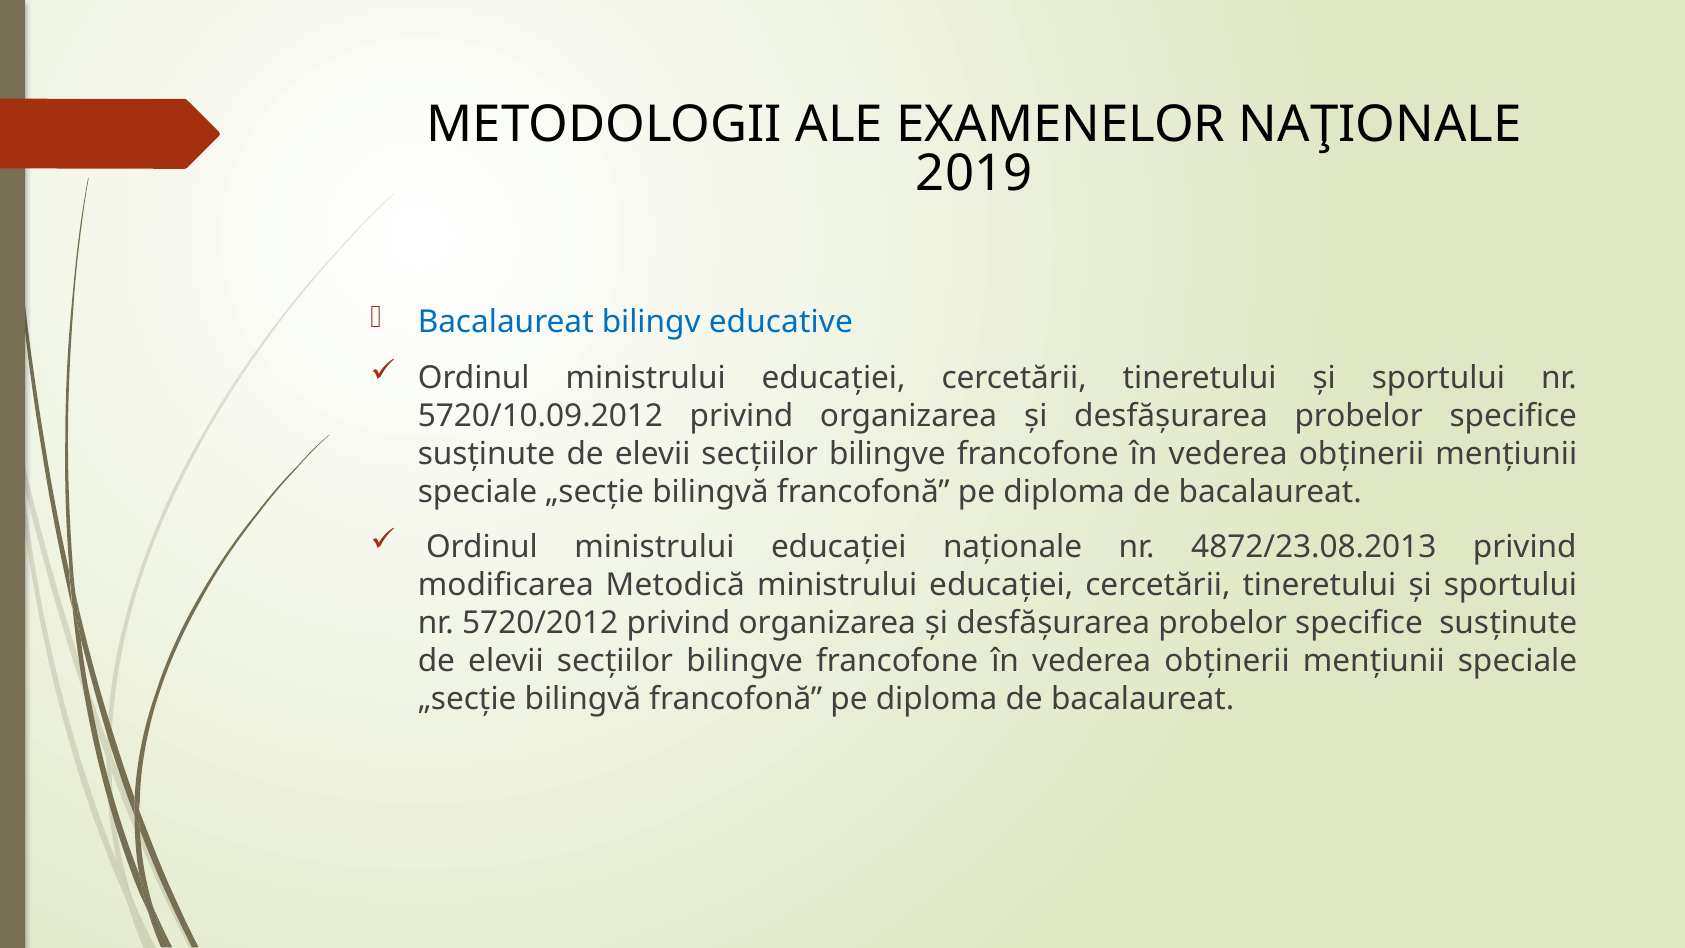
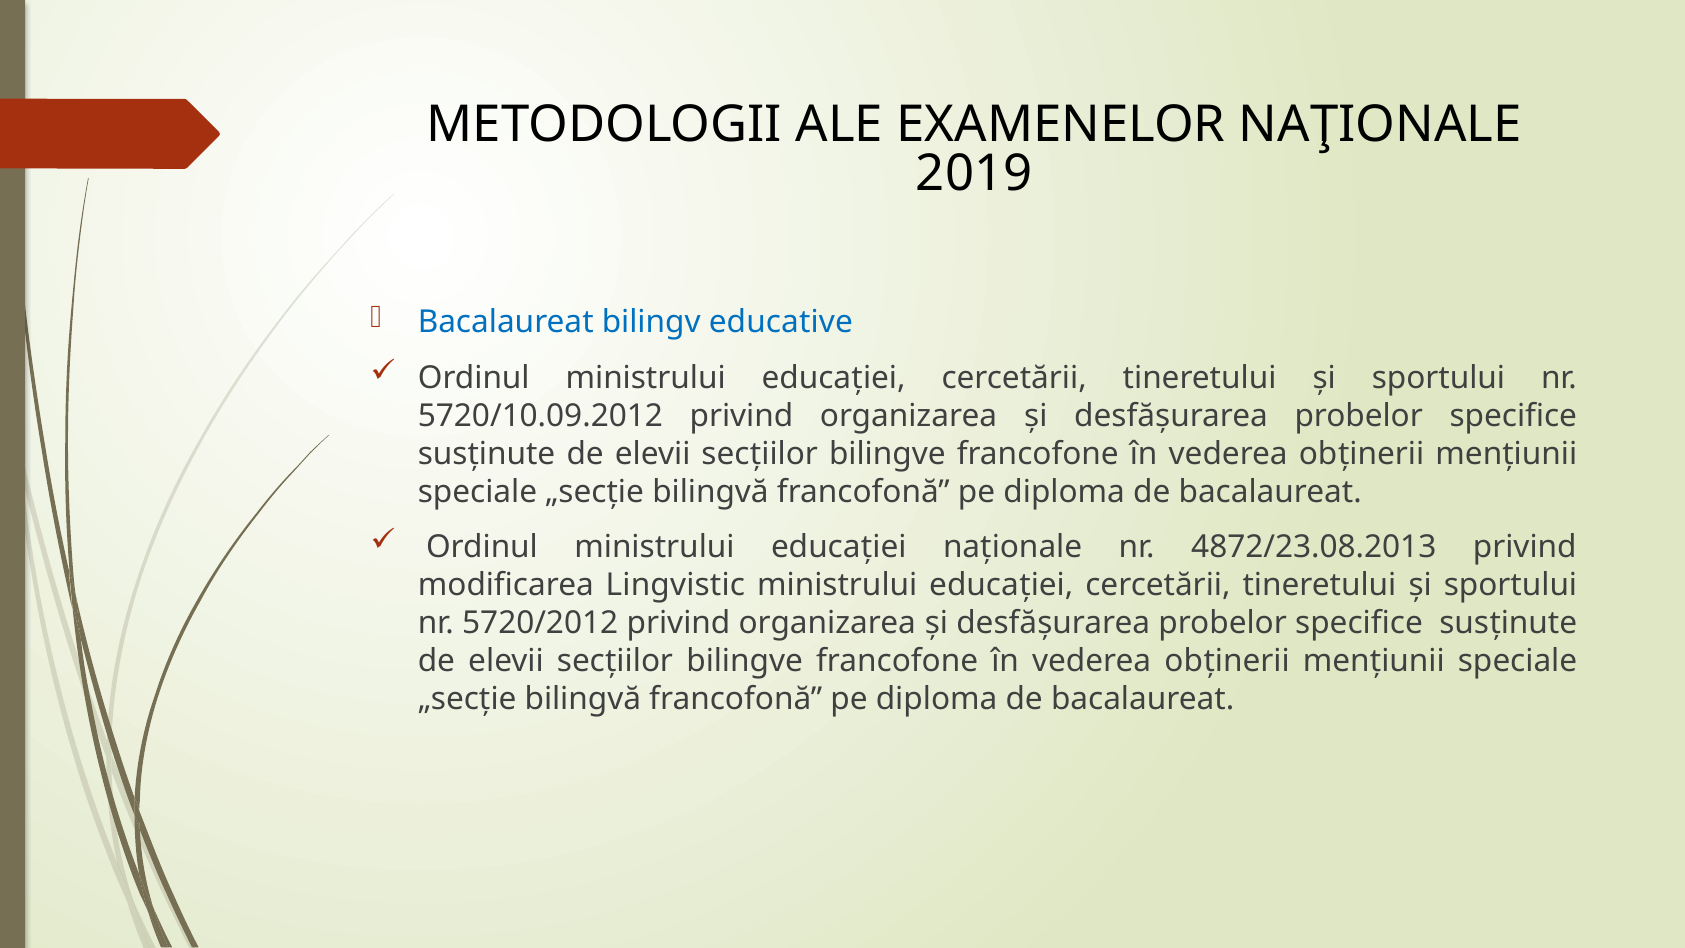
Metodică: Metodică -> Lingvistic (675, 585)
